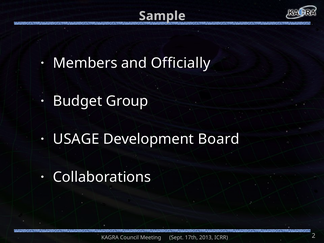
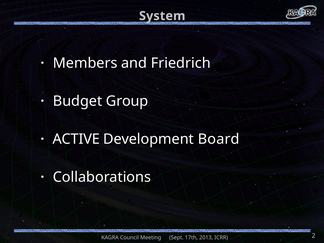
Sample: Sample -> System (162, 16)
Officially: Officially -> Friedrich (181, 63)
USAGE: USAGE -> ACTIVE (76, 139)
